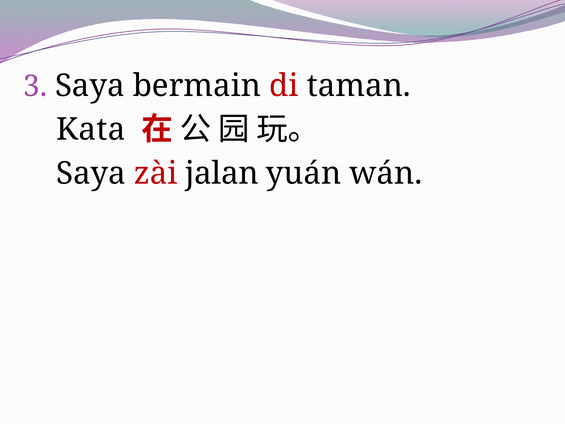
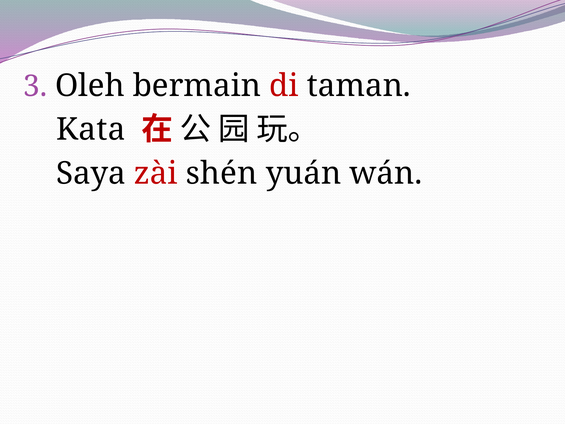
Saya: Saya -> Oleh (90, 86)
jalan: jalan -> shén (222, 173)
